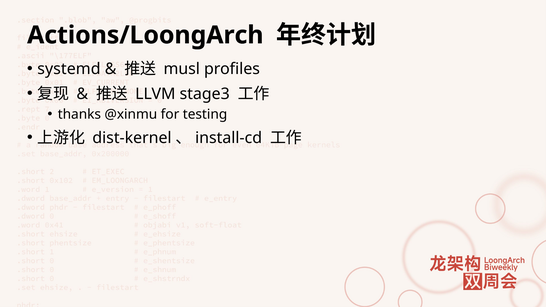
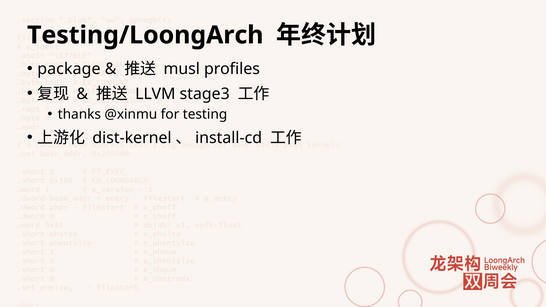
Actions/LoongArch: Actions/LoongArch -> Testing/LoongArch (145, 35)
systemd: systemd -> package (69, 69)
